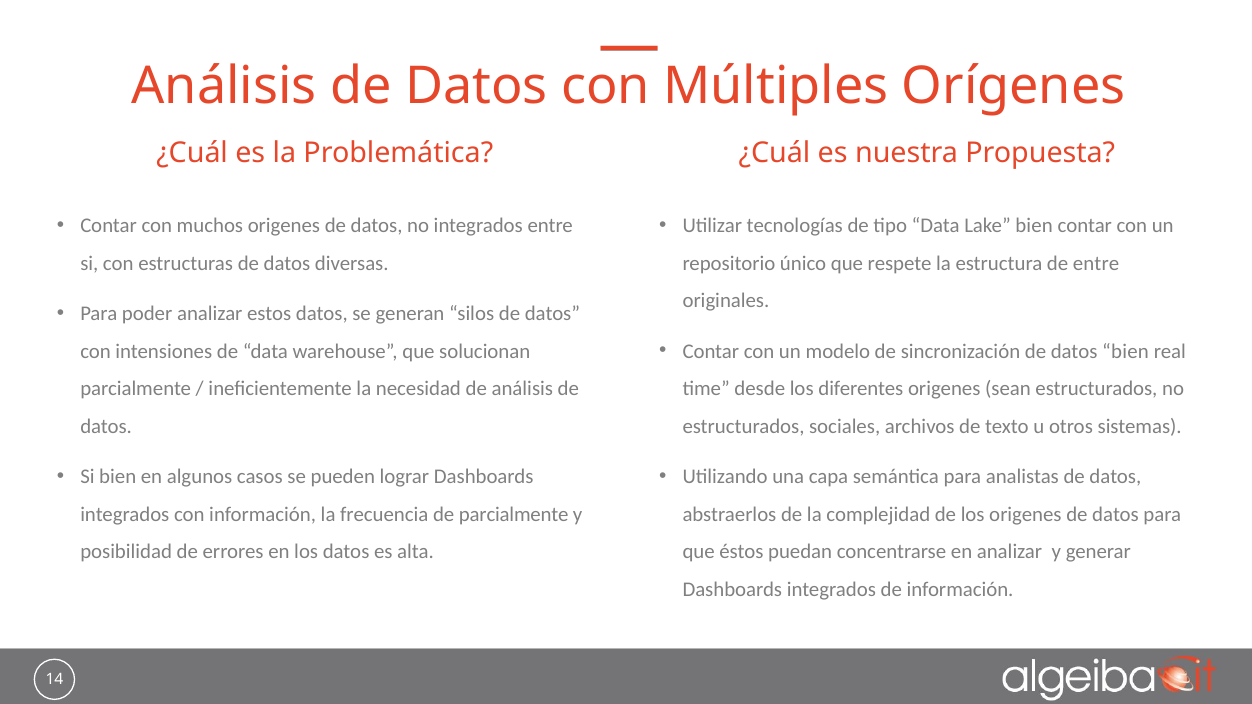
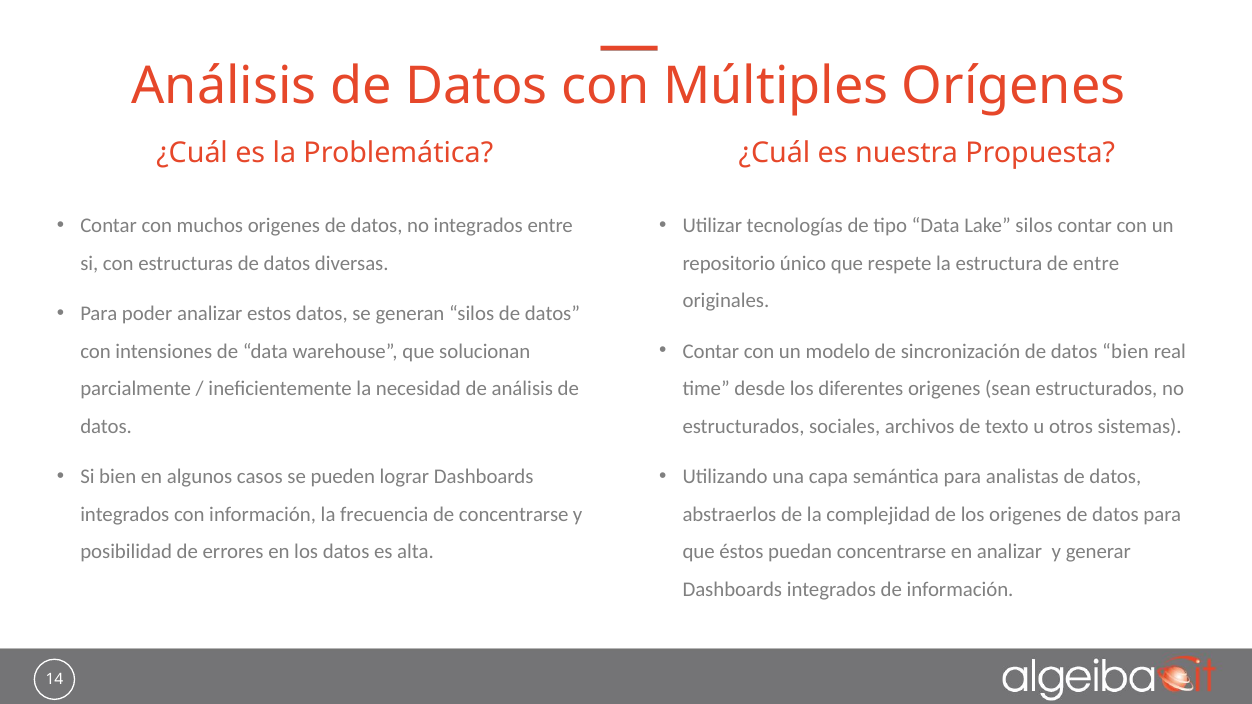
Lake bien: bien -> silos (1034, 226)
de parcialmente: parcialmente -> concentrarse (514, 515)
